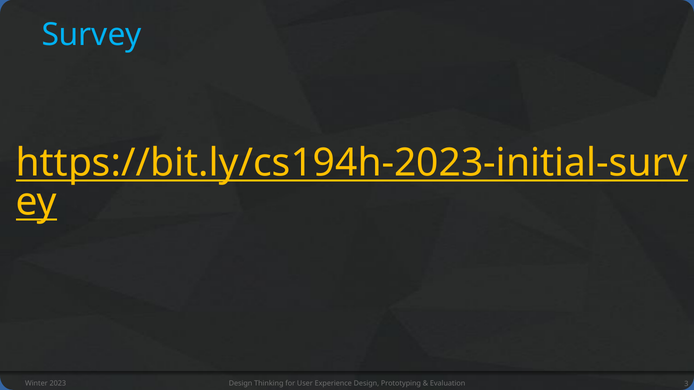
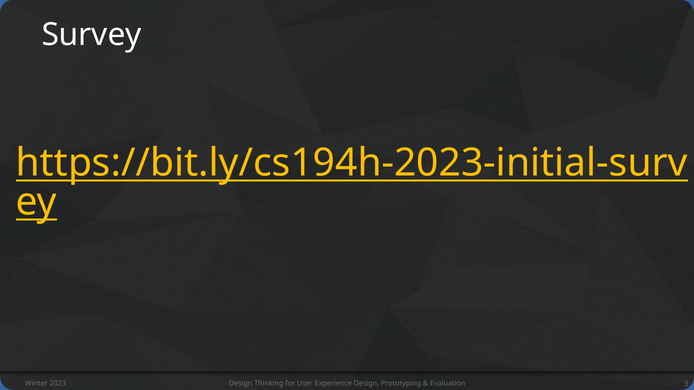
Survey colour: light blue -> white (92, 35)
